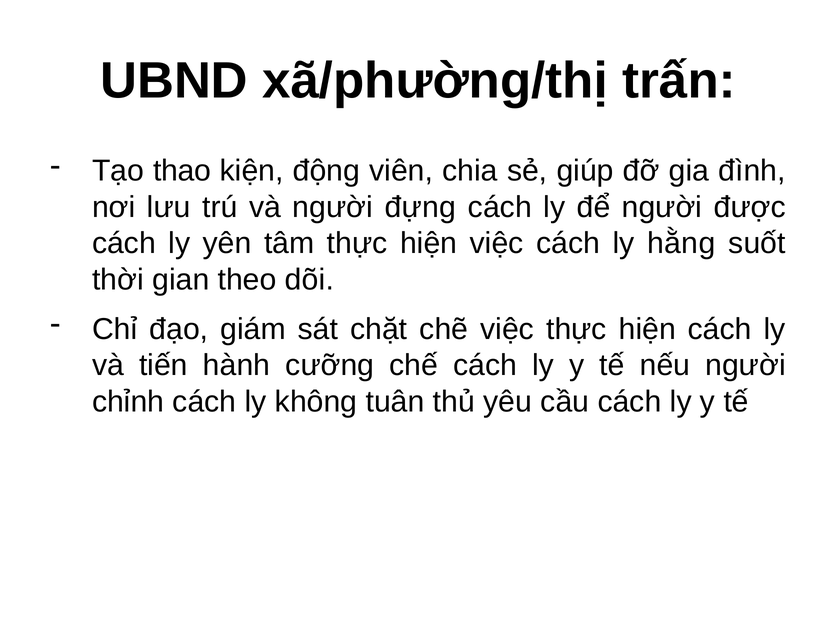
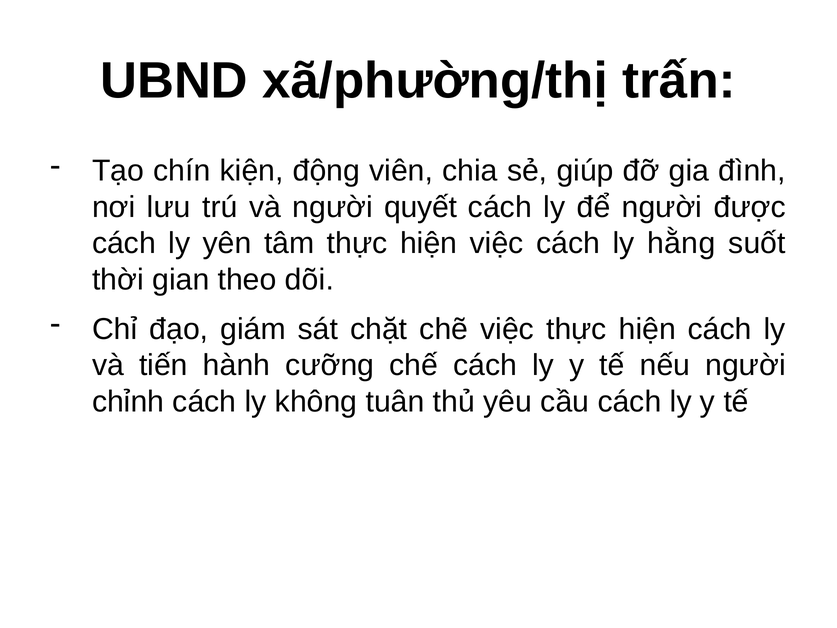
thao: thao -> chín (182, 171)
đựng: đựng -> quyết (421, 207)
